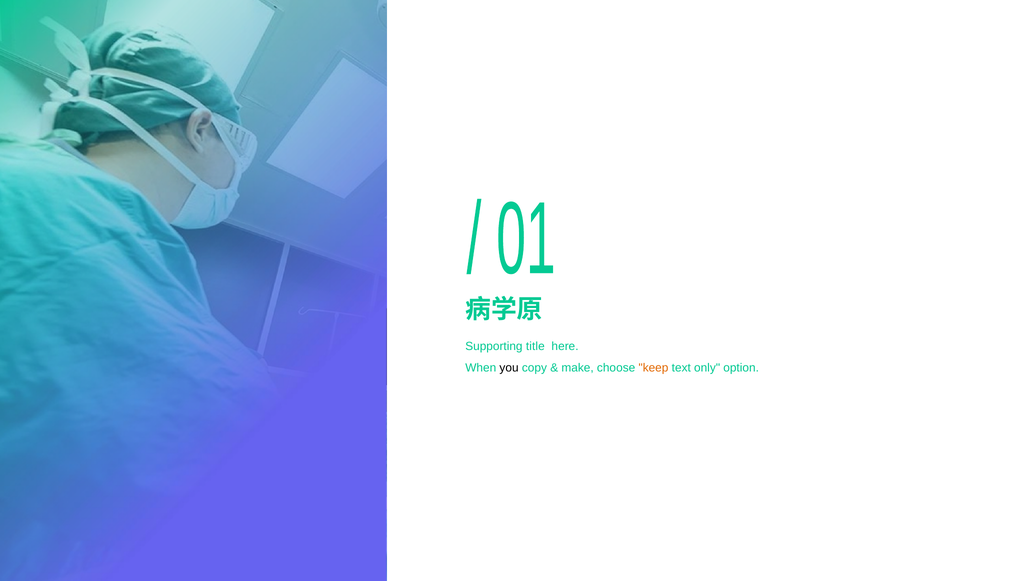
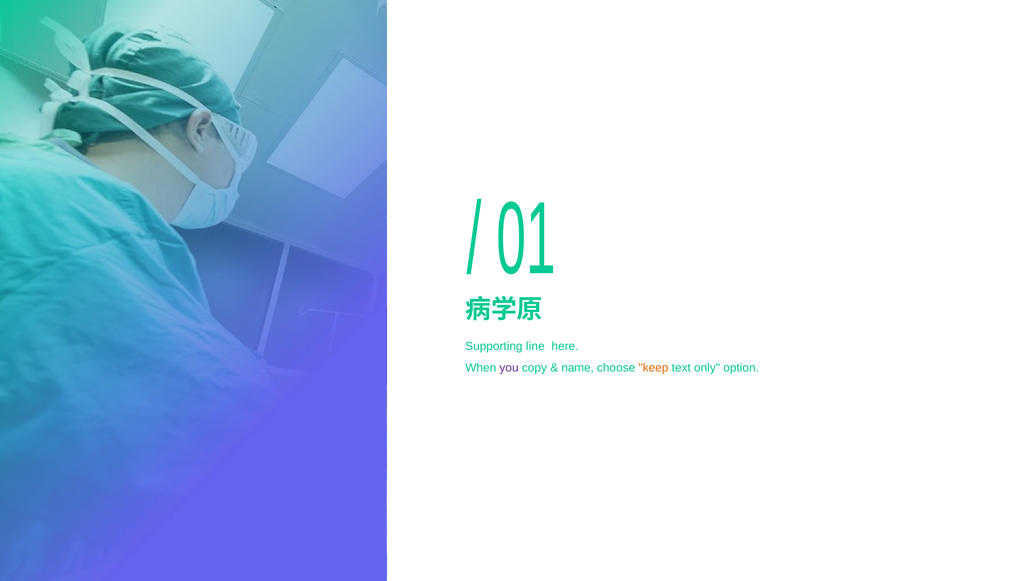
title: title -> line (535, 346)
you colour: black -> purple (509, 368)
make: make -> name (578, 368)
